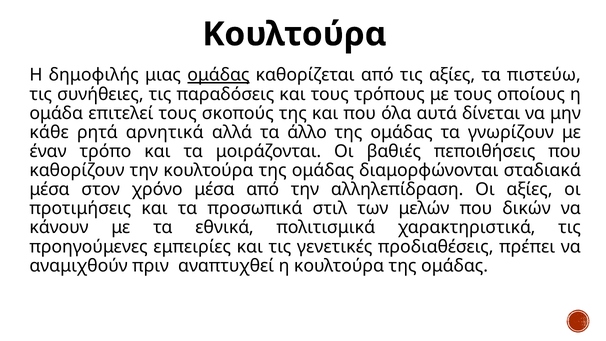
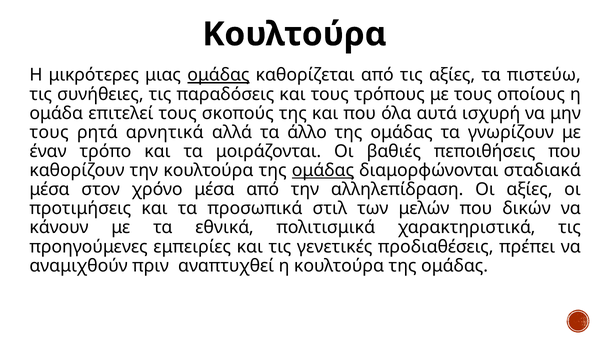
δημοφιλής: δημοφιλής -> μικρότερες (94, 75)
δίνεται: δίνεται -> ισχυρή (491, 113)
κάθε: κάθε -> τους (49, 132)
ομάδας underline: none -> present (323, 170)
